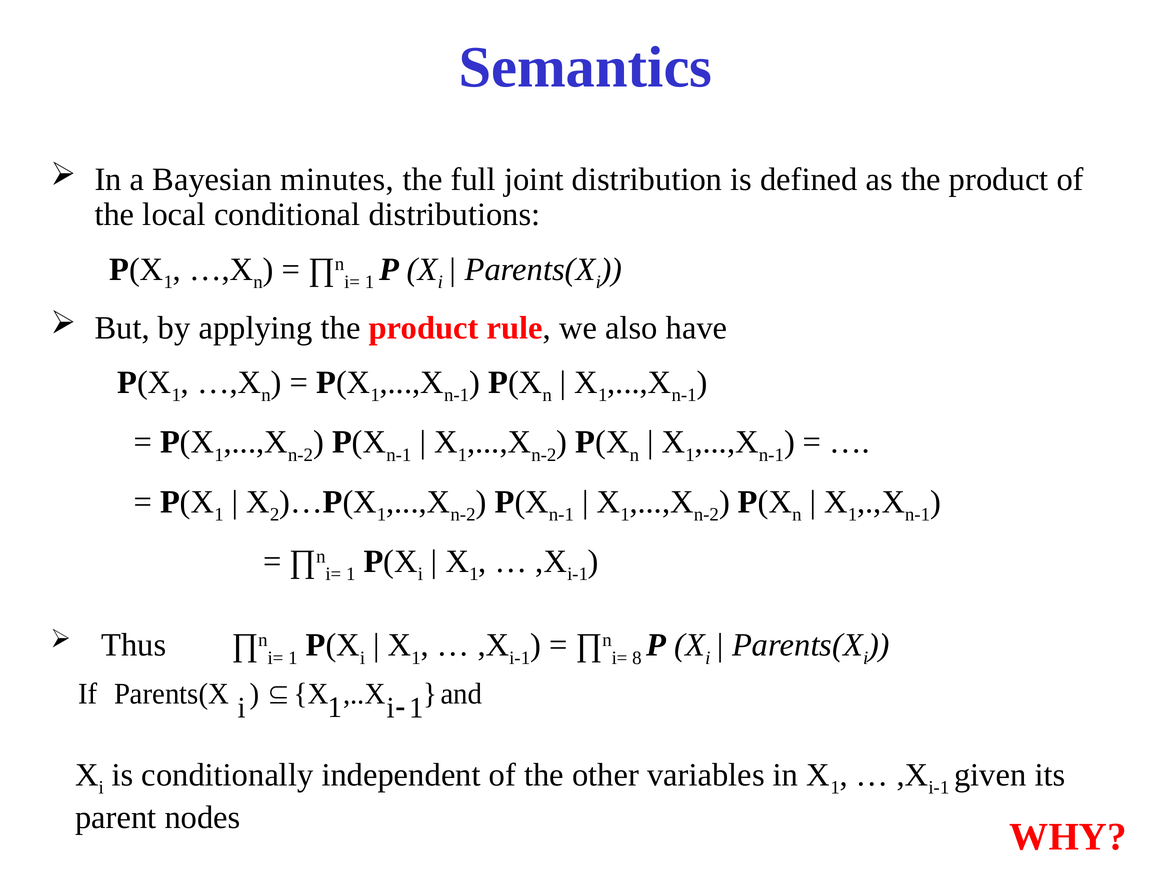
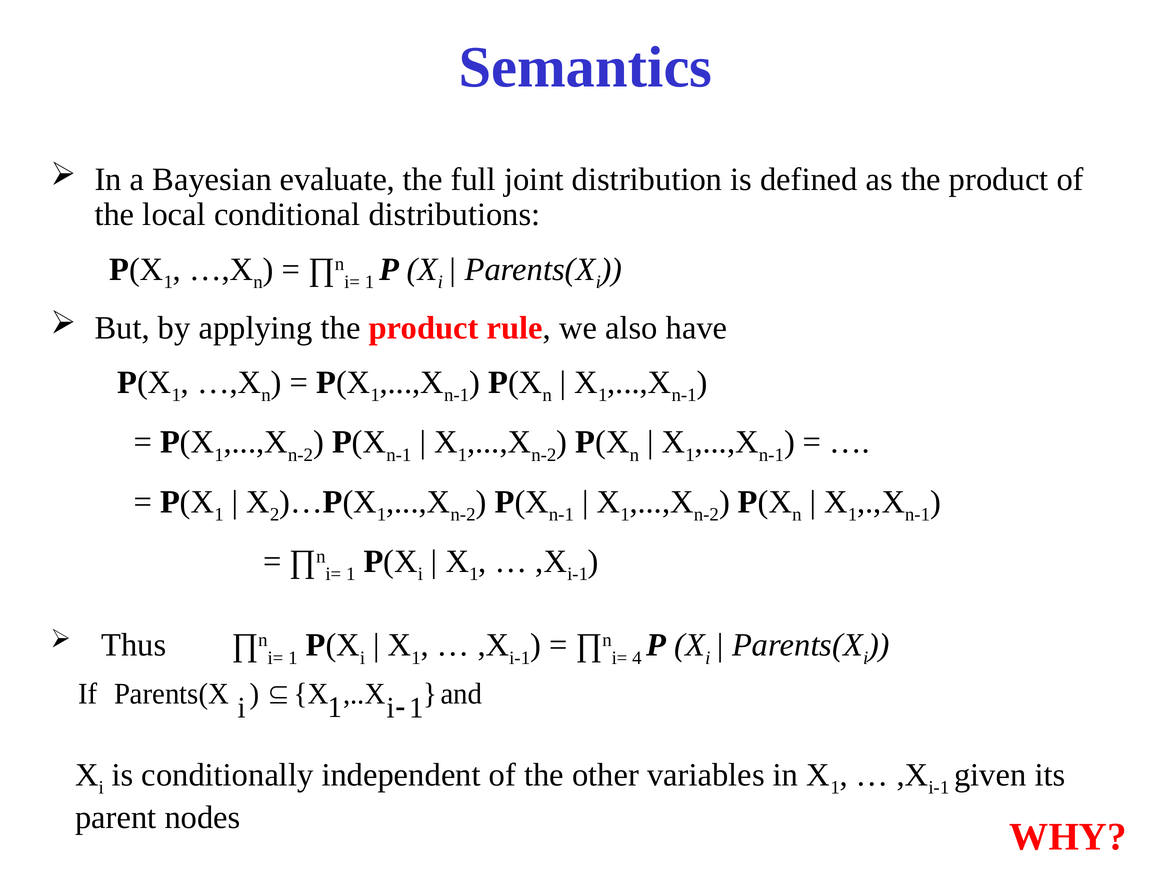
minutes: minutes -> evaluate (337, 179)
8: 8 -> 4 (637, 658)
